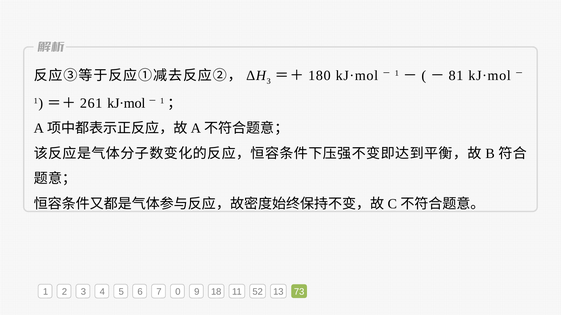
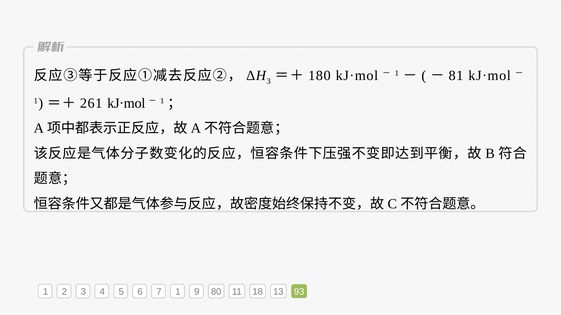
7 0: 0 -> 1 (178, 292)
18: 18 -> 80 (216, 292)
52: 52 -> 18 (258, 292)
73: 73 -> 93 (299, 292)
